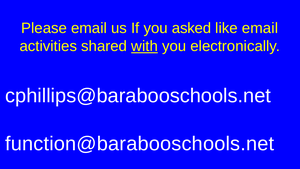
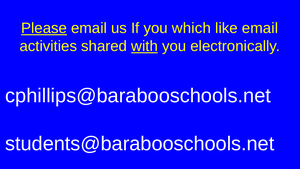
Please underline: none -> present (44, 28)
asked: asked -> which (191, 28)
function@barabooschools.net: function@barabooschools.net -> students@barabooschools.net (140, 144)
